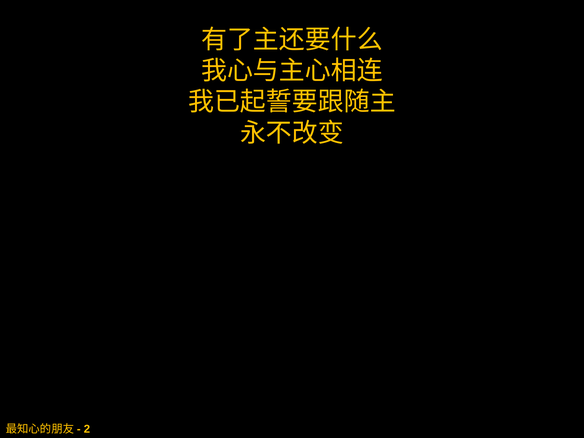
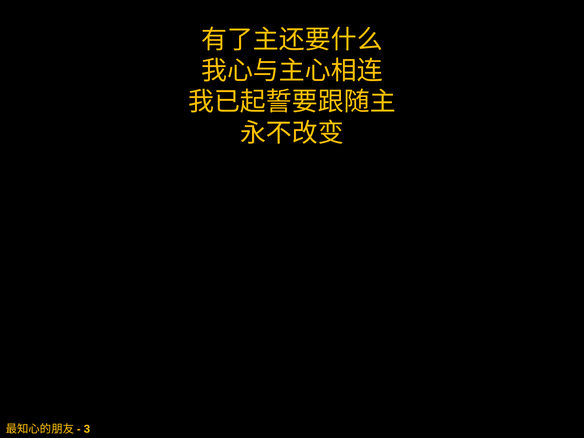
2: 2 -> 3 (87, 429)
